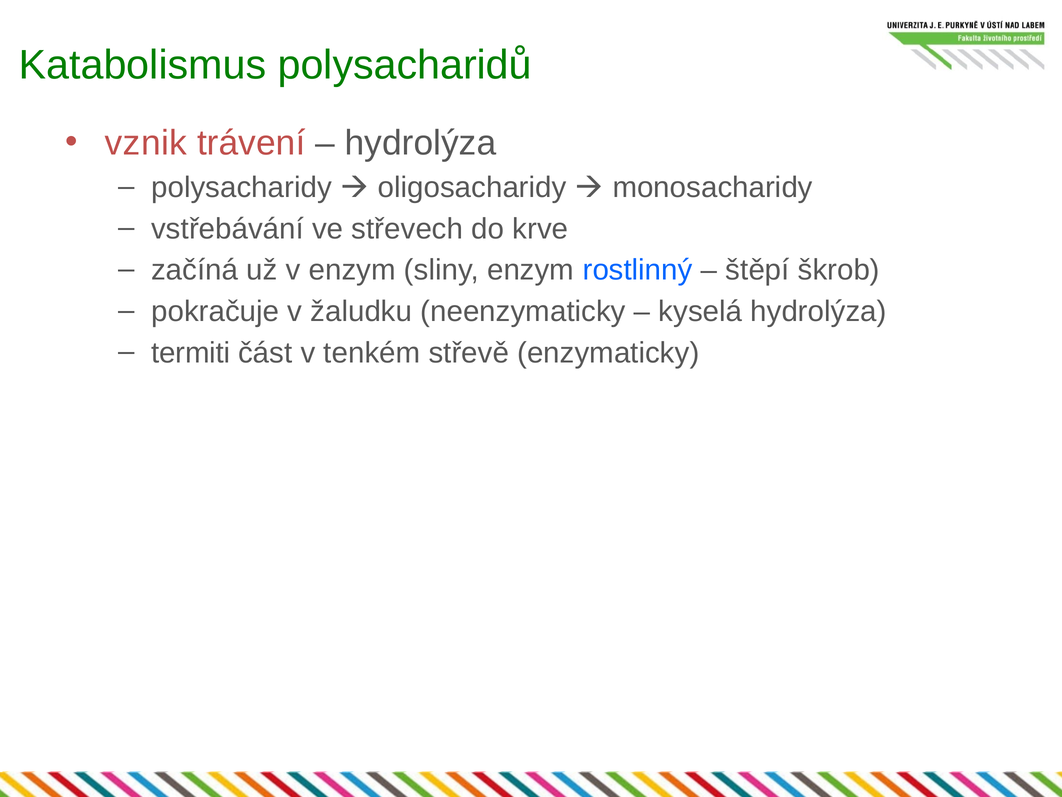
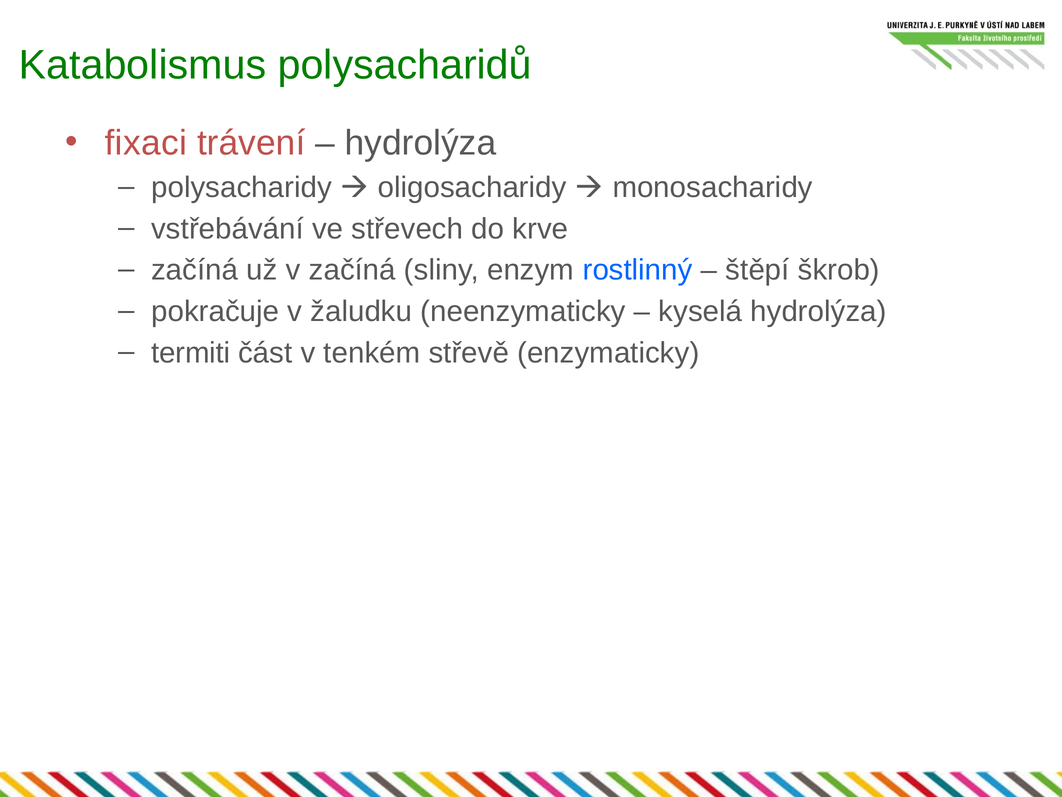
vznik: vznik -> fixaci (146, 143)
v enzym: enzym -> začíná (352, 270)
